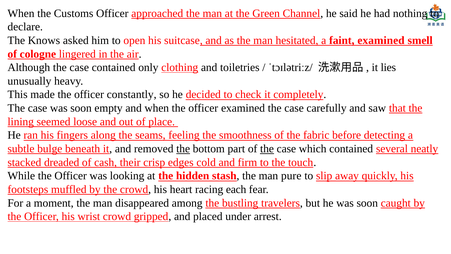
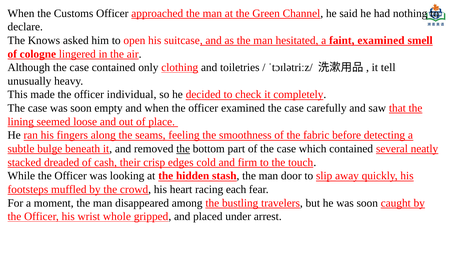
lies: lies -> tell (388, 67)
constantly: constantly -> individual (132, 94)
the underline: present -> none (267, 149)
pure: pure -> door (291, 176)
wrist crowd: crowd -> whole (117, 216)
